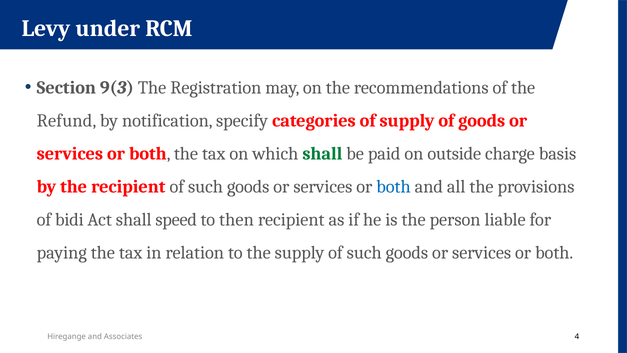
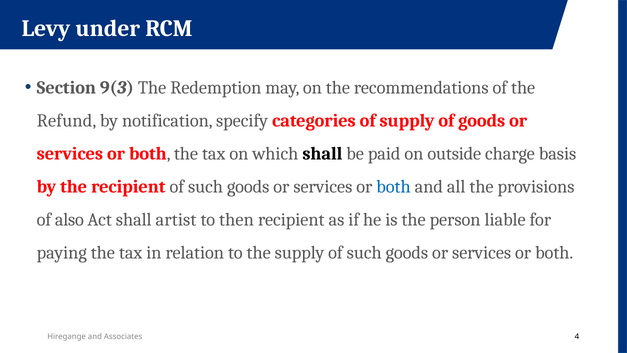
Registration: Registration -> Redemption (216, 88)
shall colour: green -> black (322, 154)
bidi: bidi -> also (69, 219)
speed: speed -> artist (176, 219)
